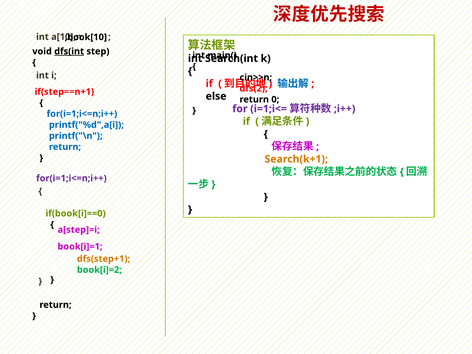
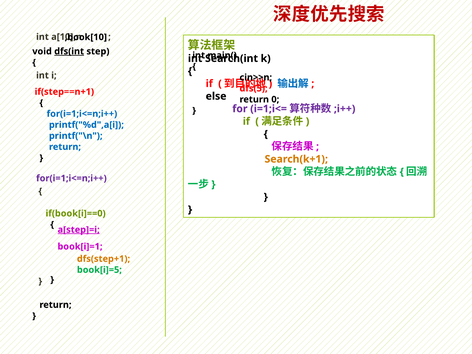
dfs(2: dfs(2 -> dfs(5 (254, 88)
a[step]=i underline: none -> present (79, 230)
book[i]=2: book[i]=2 -> book[i]=5 (99, 270)
